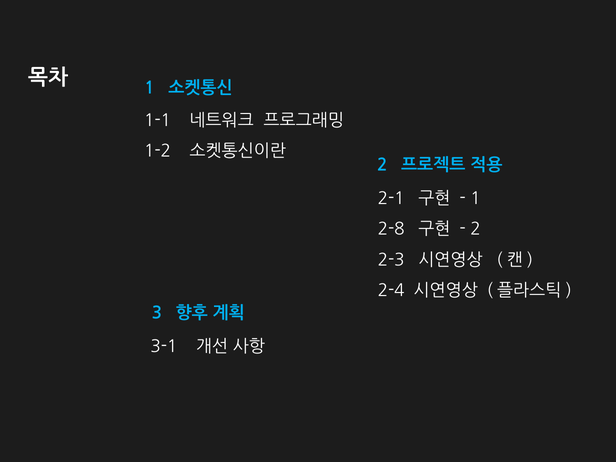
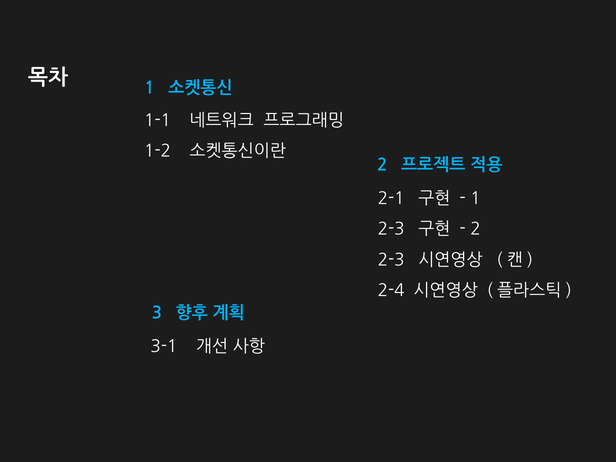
2-8: 2-8 -> 2-3 (391, 229)
